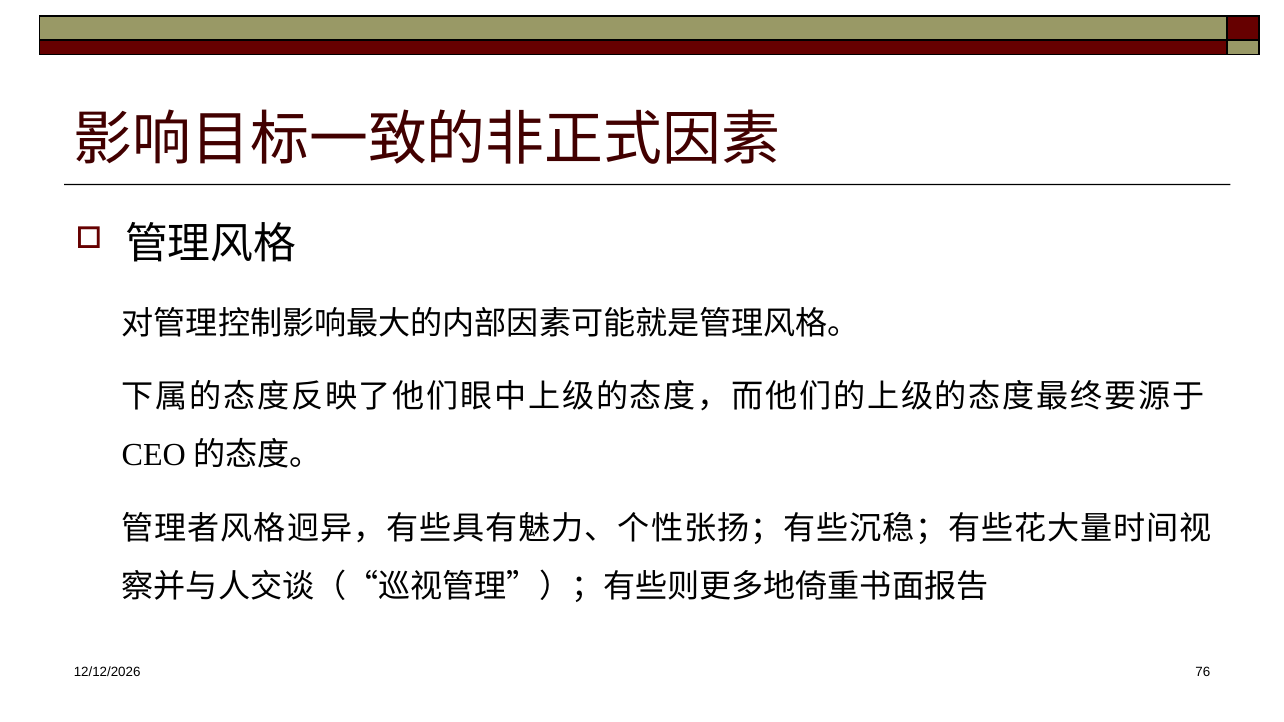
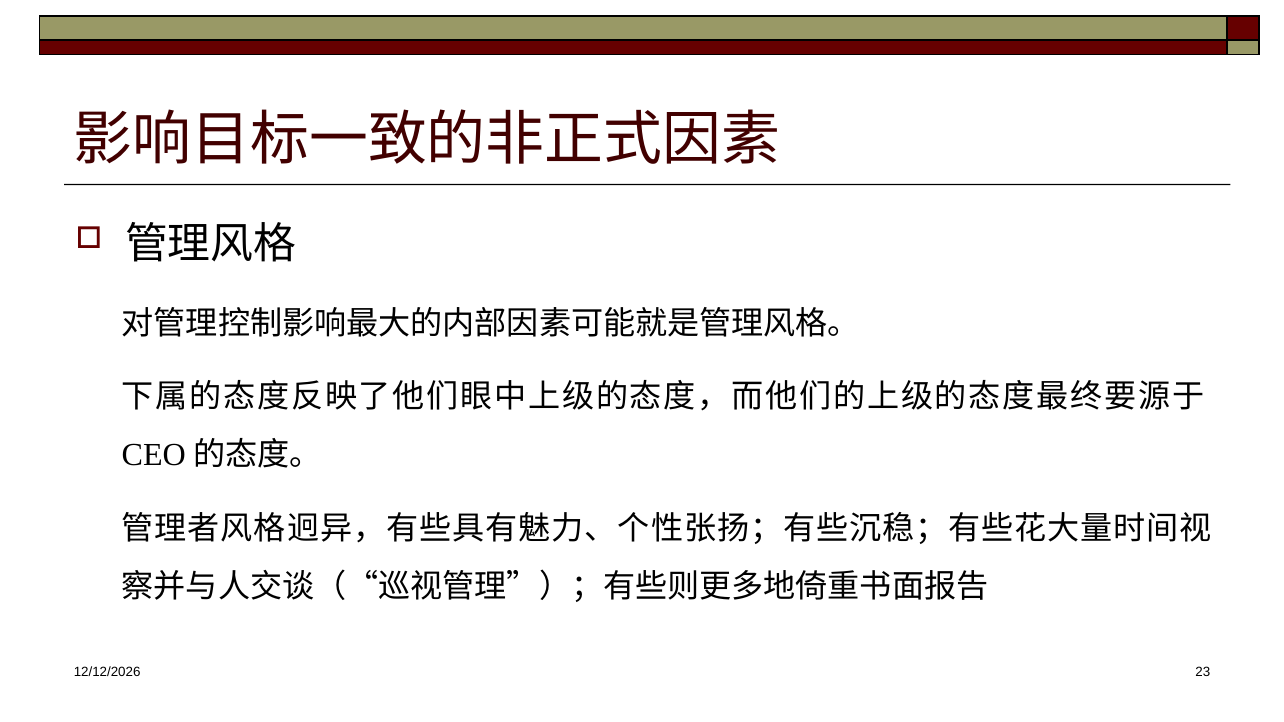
76: 76 -> 23 (1203, 672)
